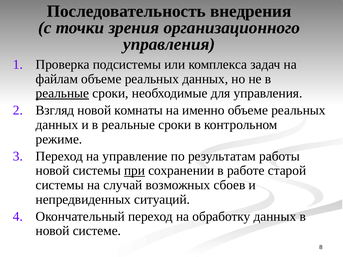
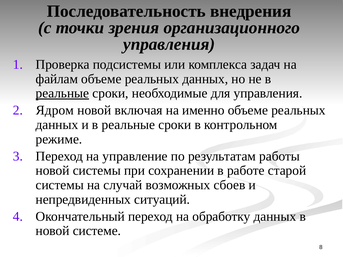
Взгляд: Взгляд -> Ядром (55, 110)
комнаты: комнаты -> включая (139, 110)
при underline: present -> none (135, 171)
